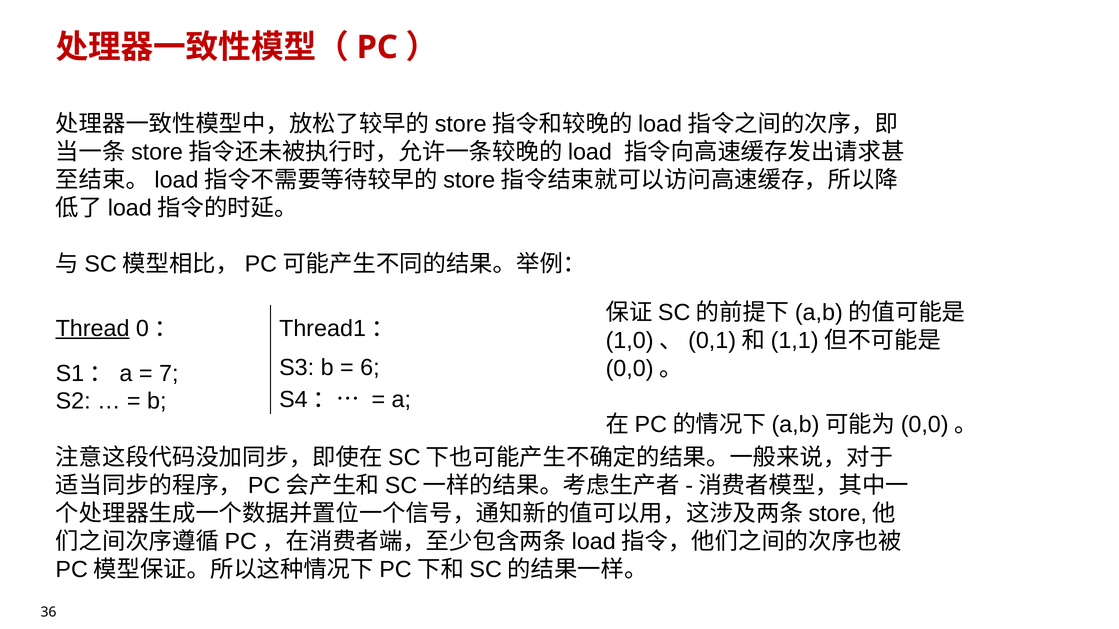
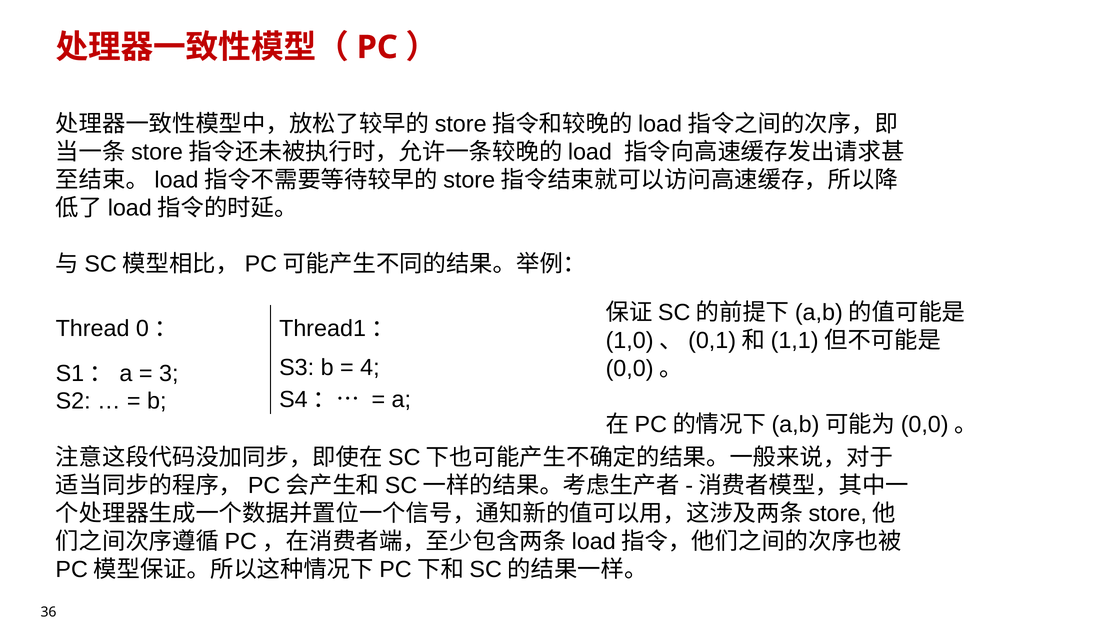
Thread underline: present -> none (93, 329)
6: 6 -> 4 (370, 368)
7: 7 -> 3 (169, 374)
